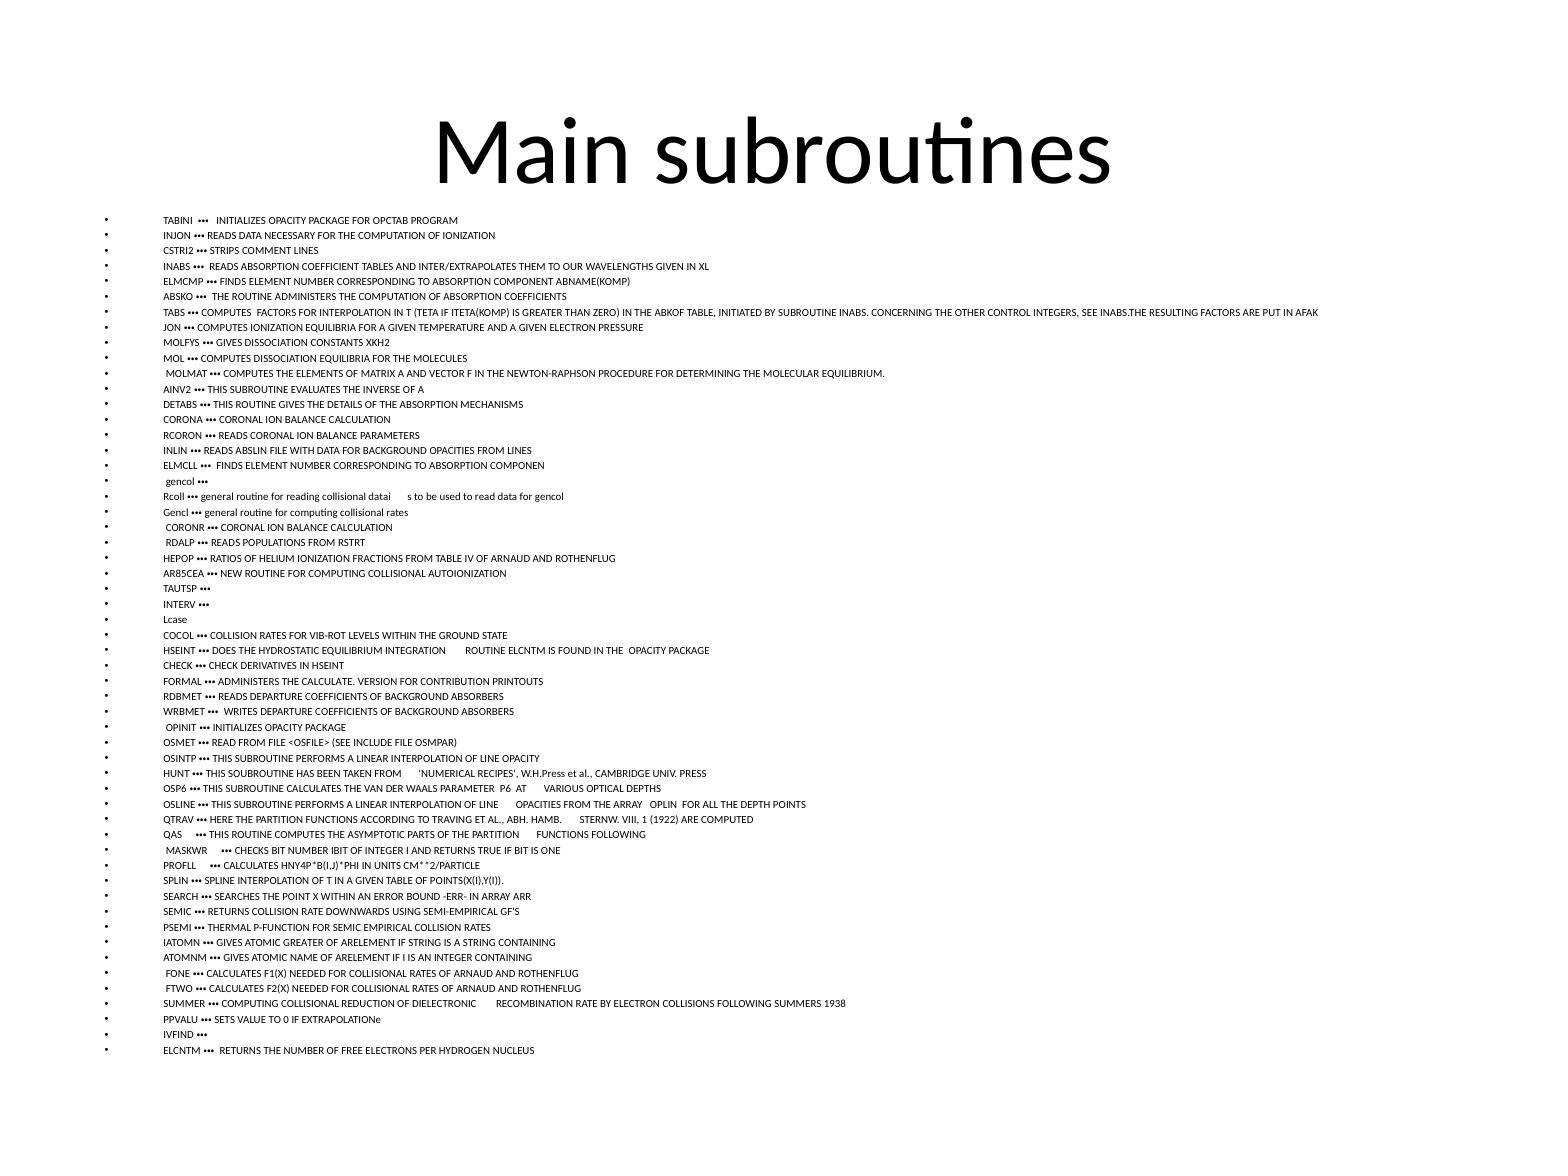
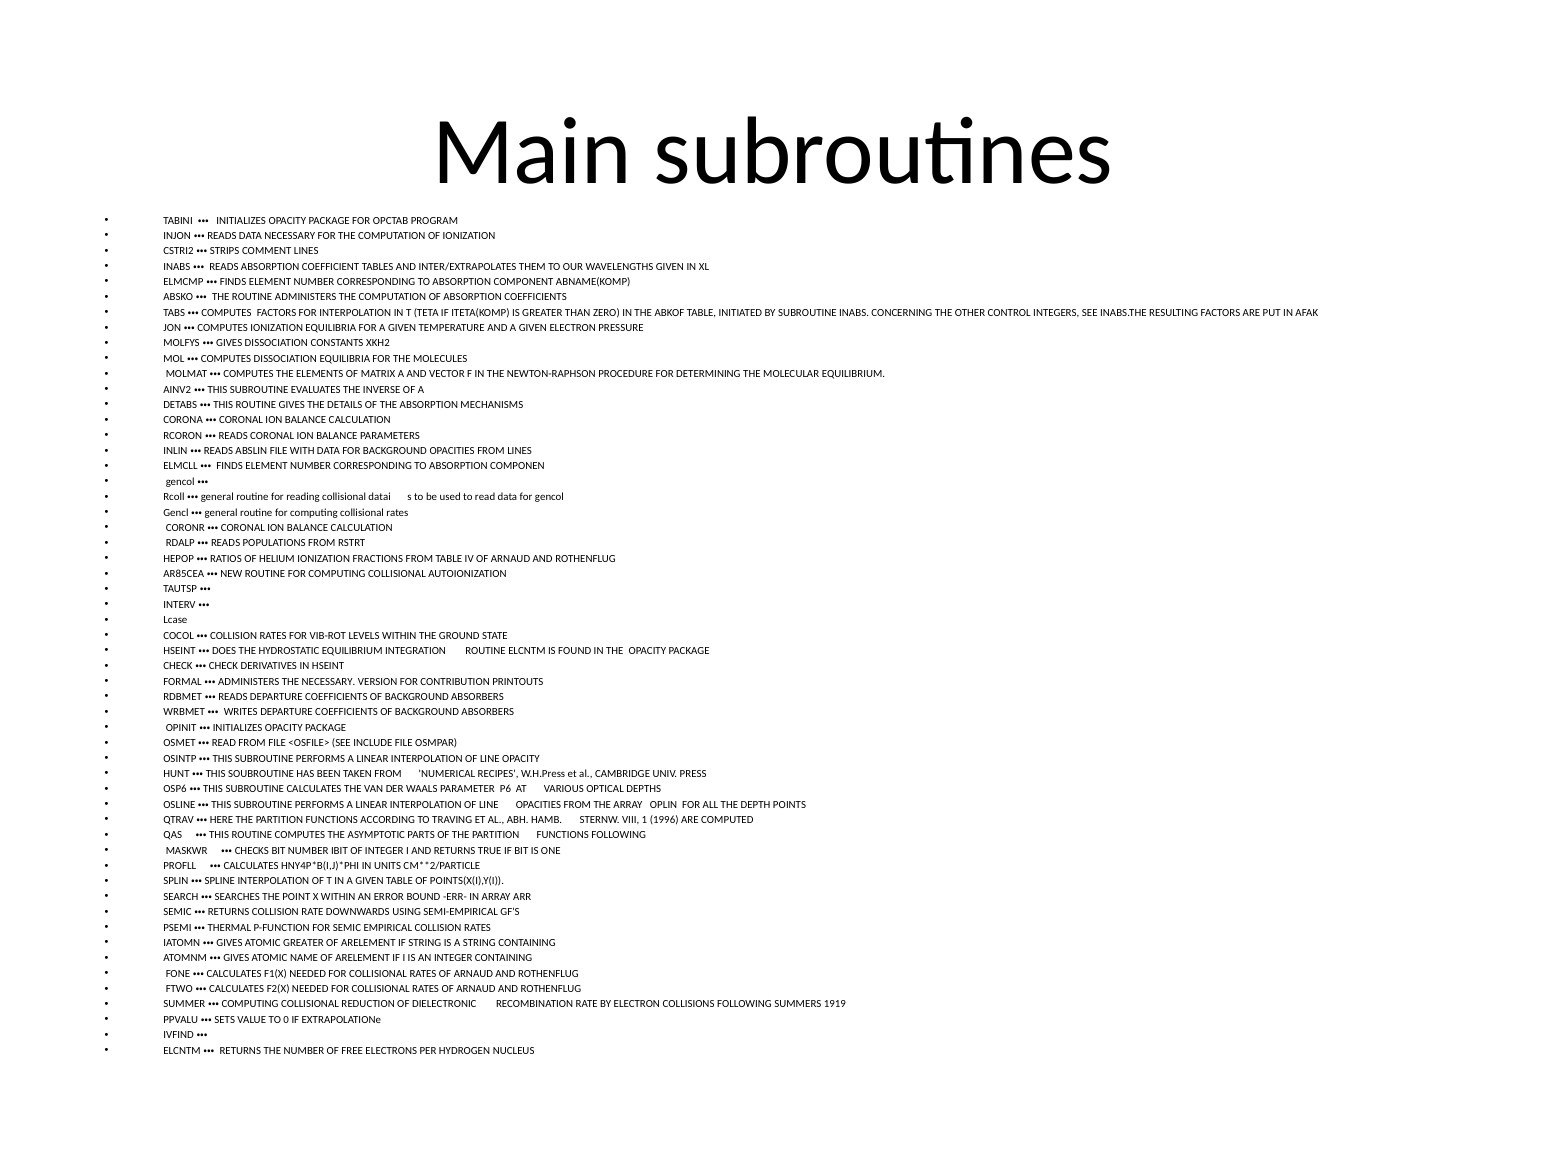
THE CALCULATE: CALCULATE -> NECESSARY (329, 682)
1922: 1922 -> 1996 (664, 820)
1938: 1938 -> 1919 (835, 1004)
